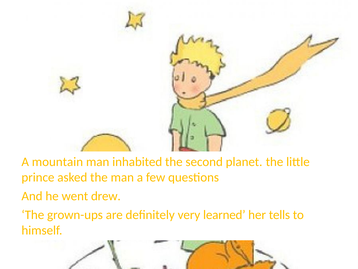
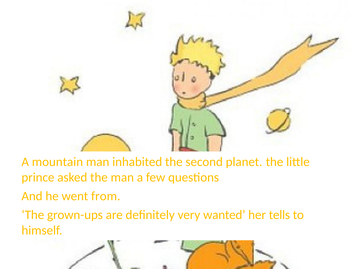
drew: drew -> from (106, 196)
learned: learned -> wanted (224, 214)
